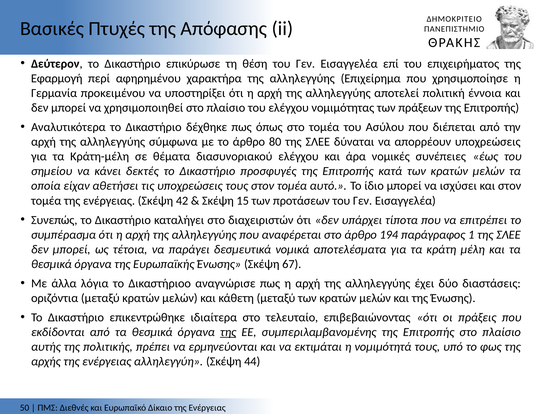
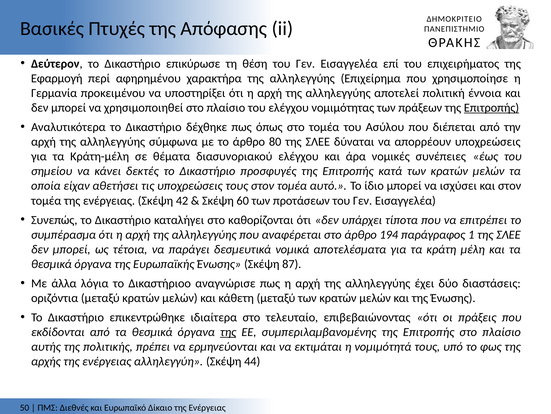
Επιτροπής underline: none -> present (491, 108)
15: 15 -> 60 (243, 200)
διαχειριστών: διαχειριστών -> καθορίζονται (261, 220)
67: 67 -> 87 (292, 264)
